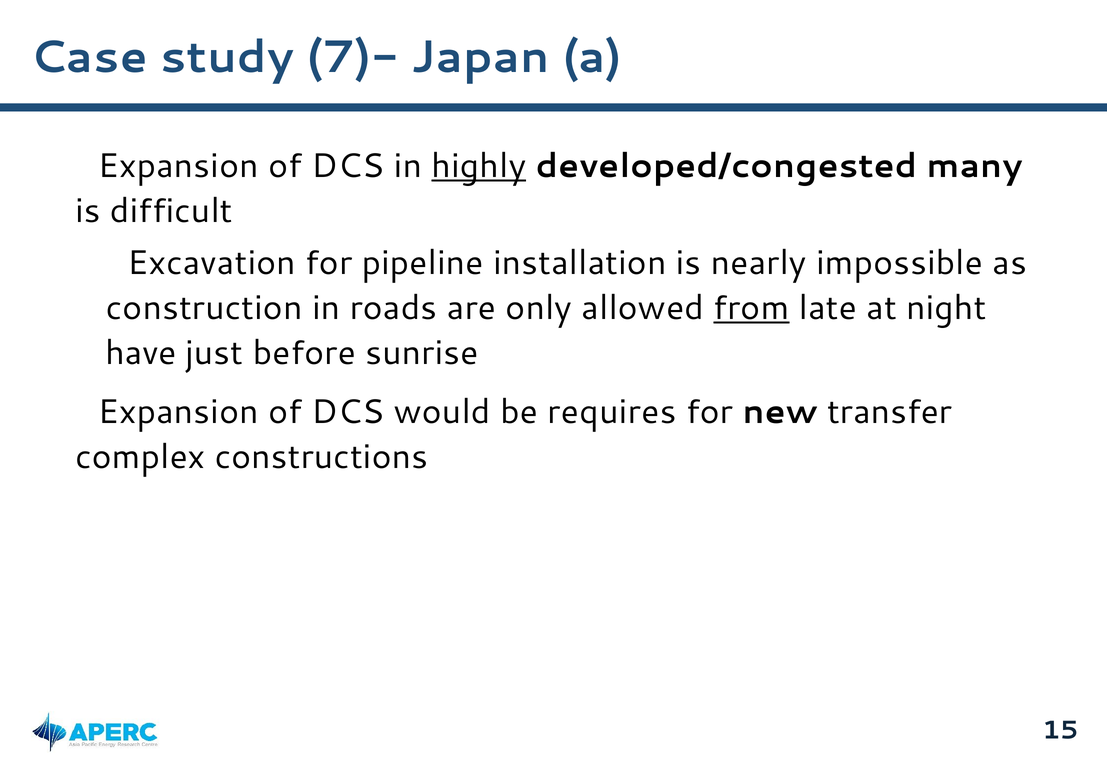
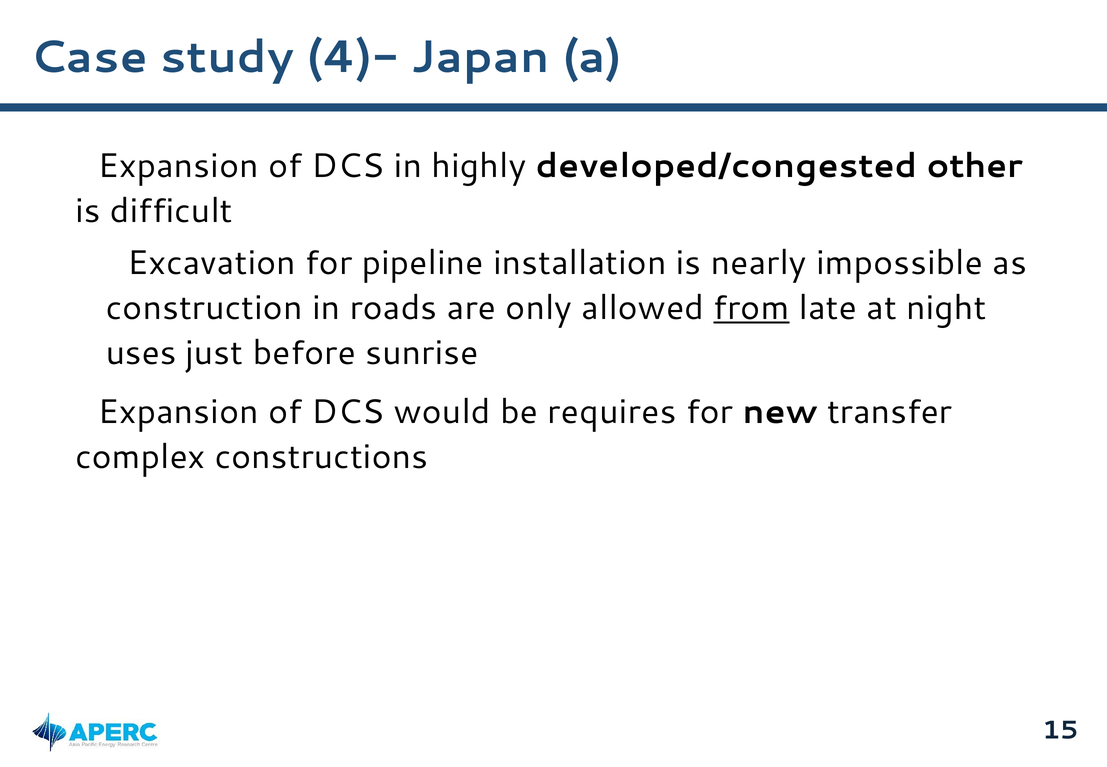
7)-: 7)- -> 4)- (353, 57)
highly underline: present -> none (479, 166)
many: many -> other (975, 166)
have: have -> uses (141, 353)
